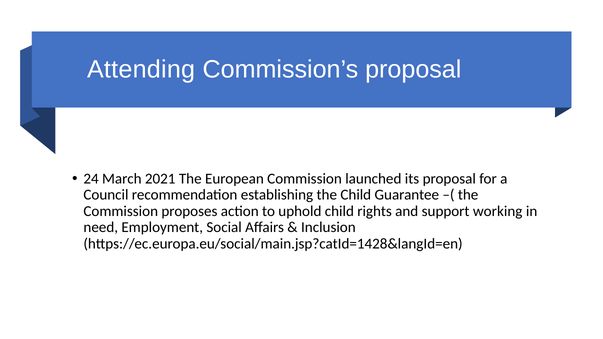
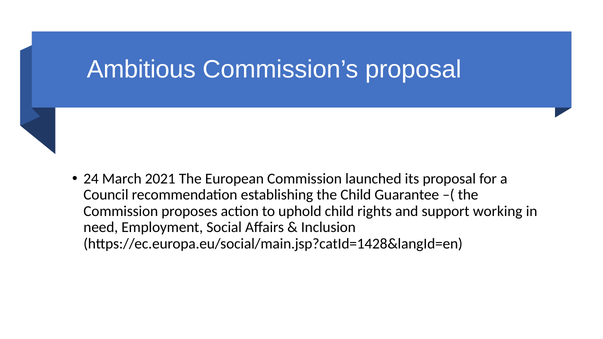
Attending: Attending -> Ambitious (141, 69)
